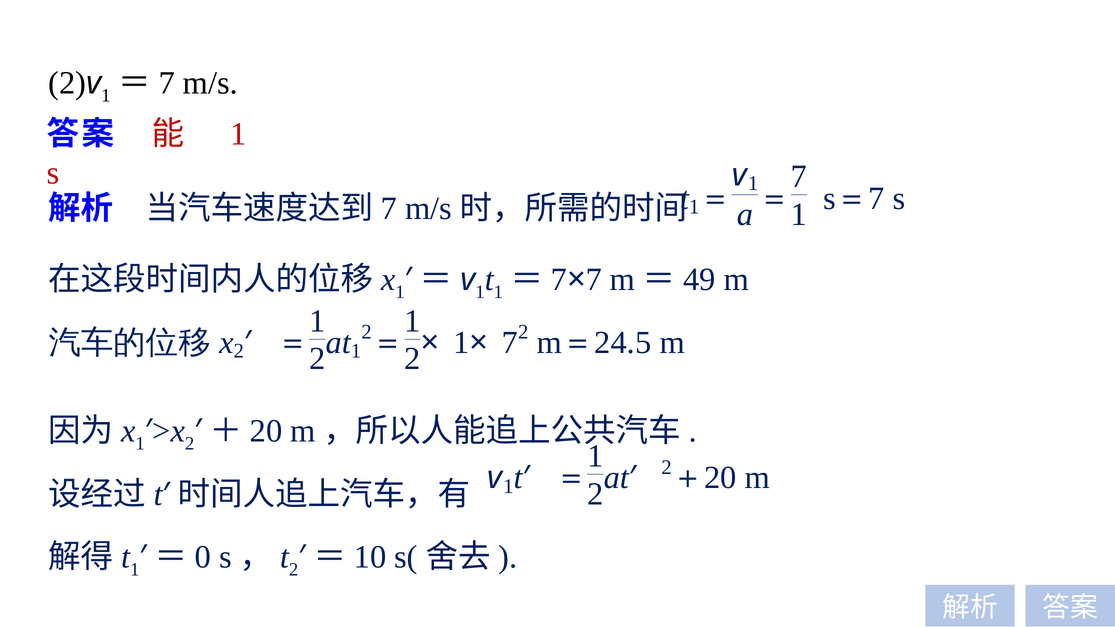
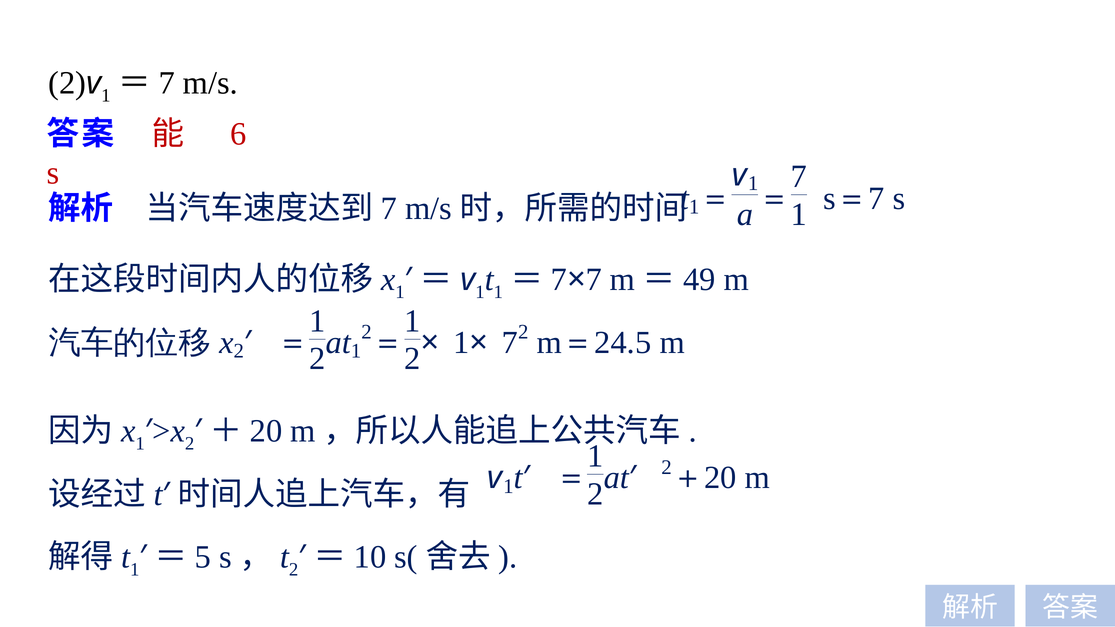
1: 1 -> 6 (238, 134)
0: 0 -> 5 (203, 557)
